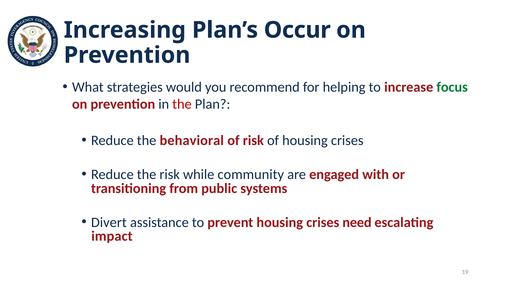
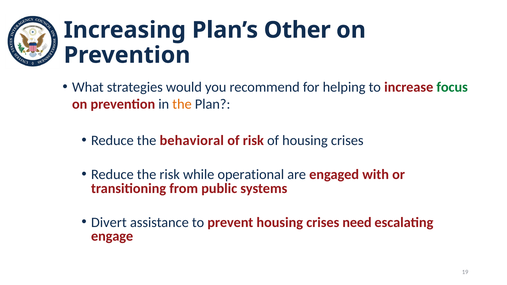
Occur: Occur -> Other (297, 30)
the colour: red -> orange (182, 104)
community: community -> operational (251, 175)
impact: impact -> engage (112, 236)
